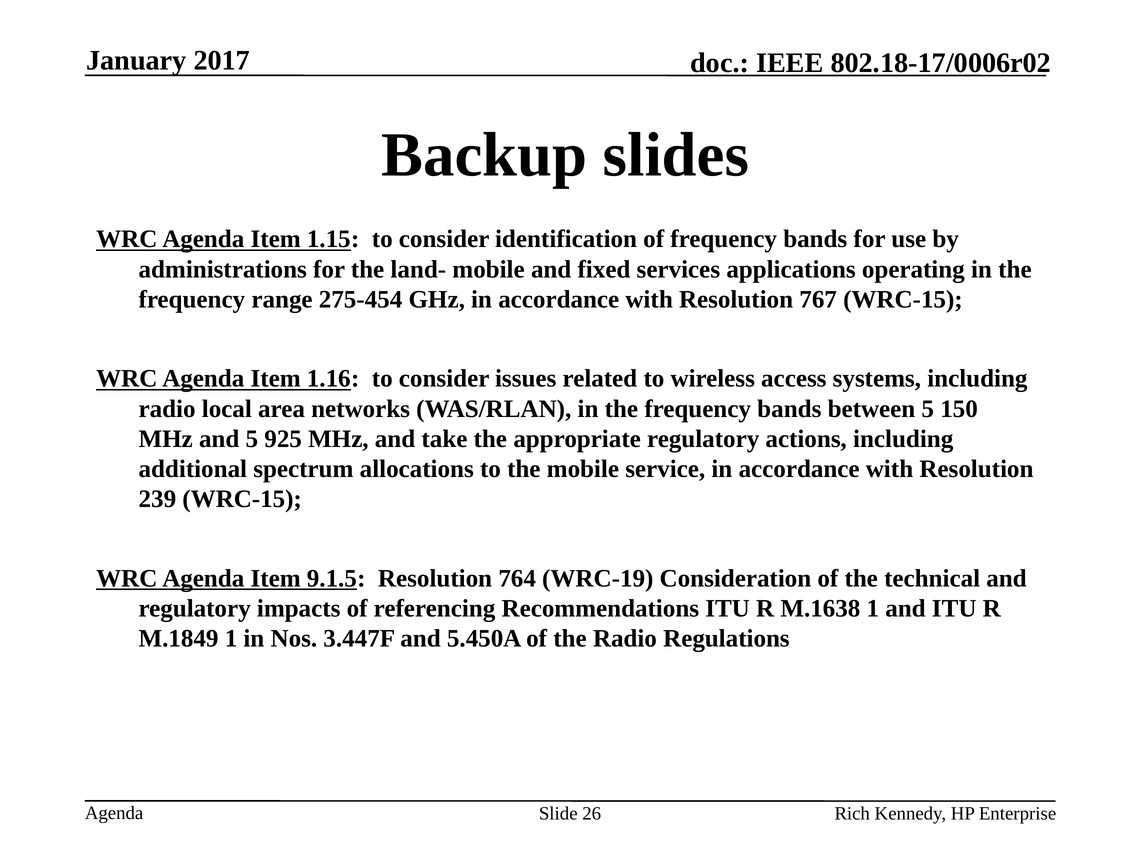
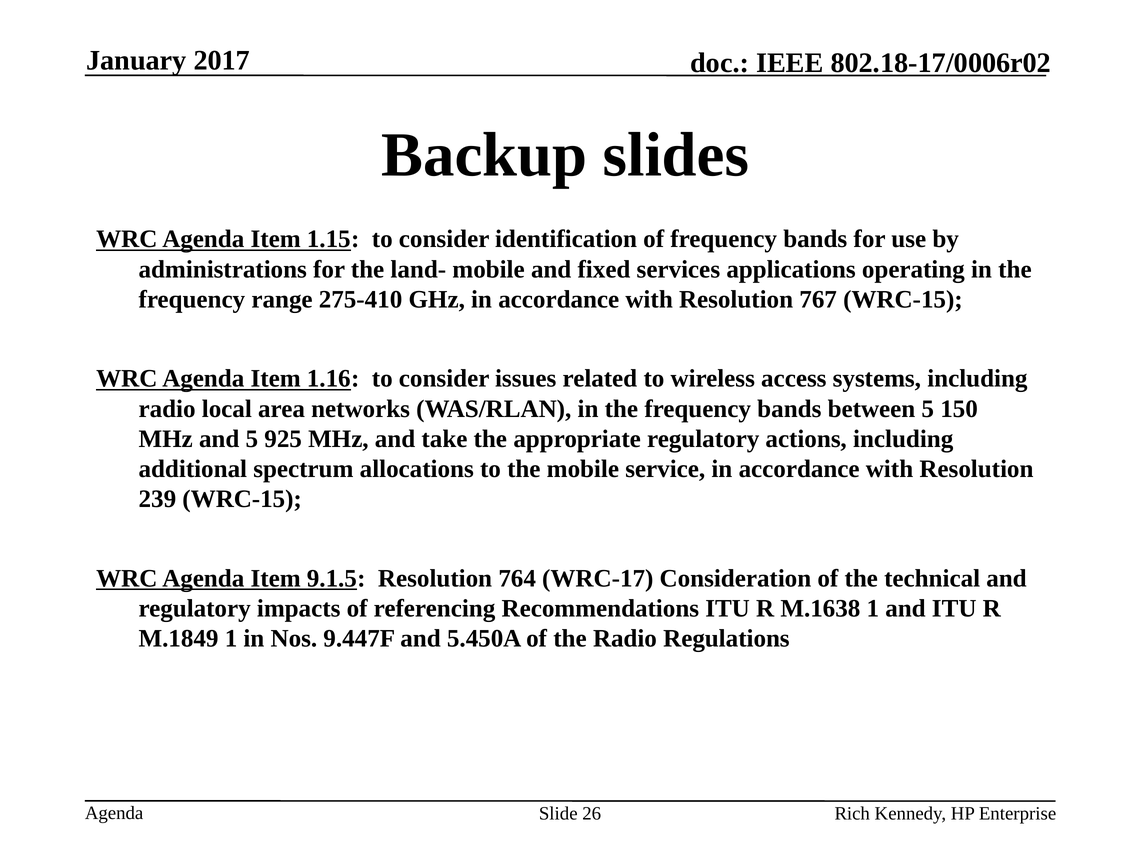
275-454: 275-454 -> 275-410 (361, 300)
WRC-19: WRC-19 -> WRC-17 (598, 578)
3.447F: 3.447F -> 9.447F (359, 639)
